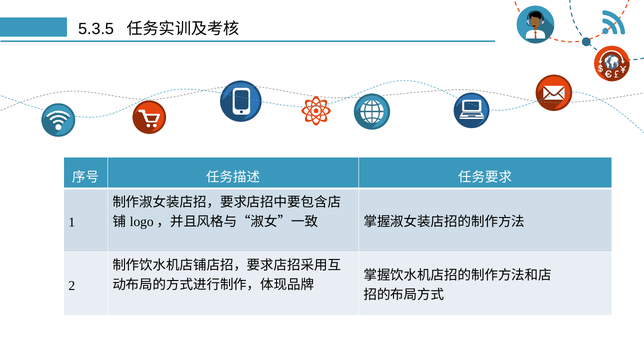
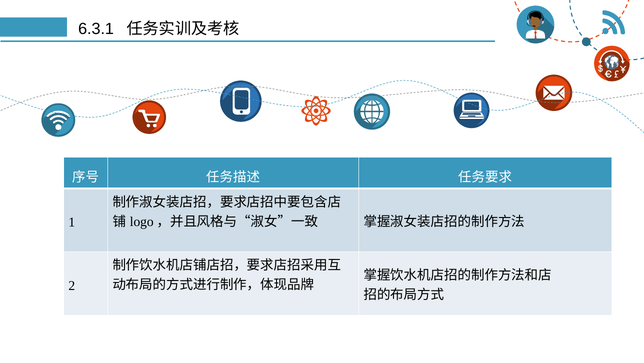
5.3.5: 5.3.5 -> 6.3.1 (96, 29)
